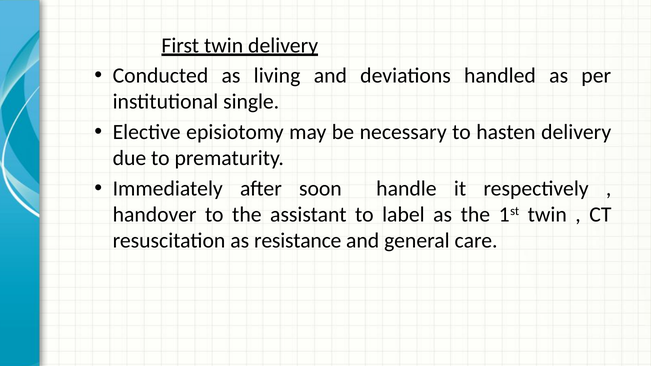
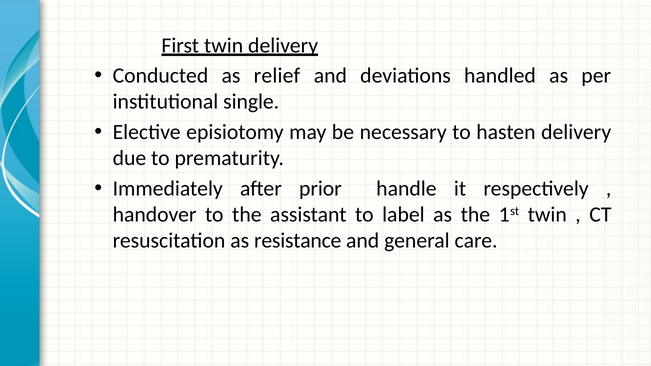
living: living -> relief (277, 76)
soon: soon -> prior (320, 189)
